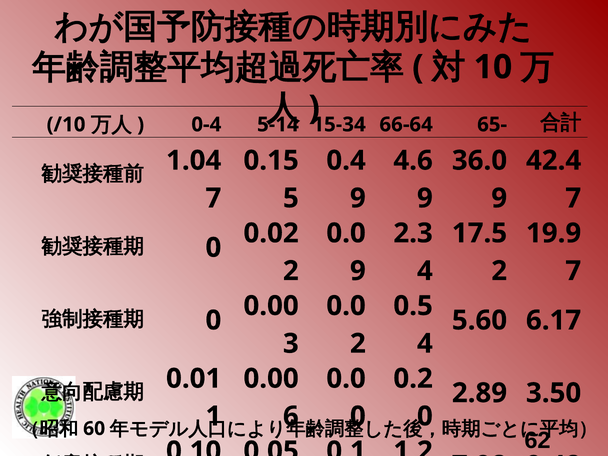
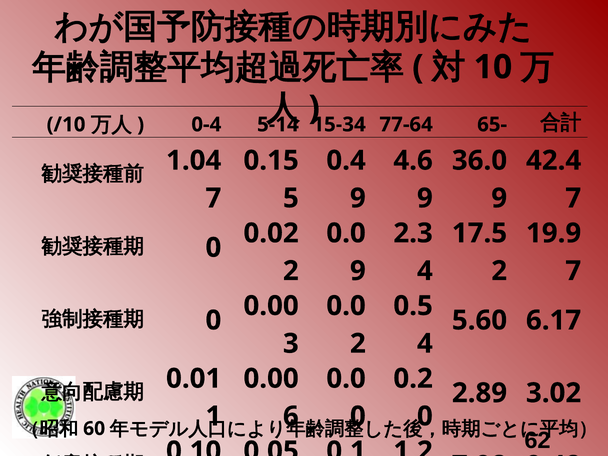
66-64: 66-64 -> 77-64 (406, 125)
3.50: 3.50 -> 3.02 (554, 393)
